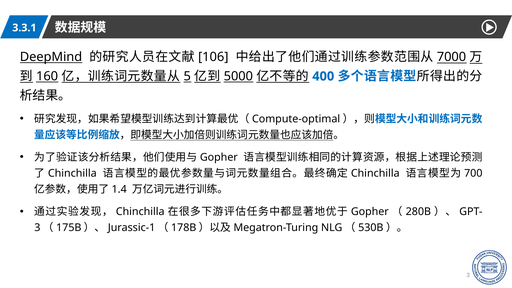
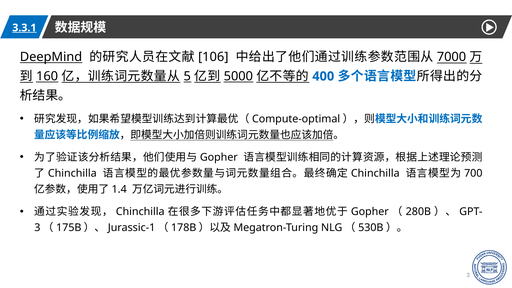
3.3.1 underline: none -> present (24, 28)
